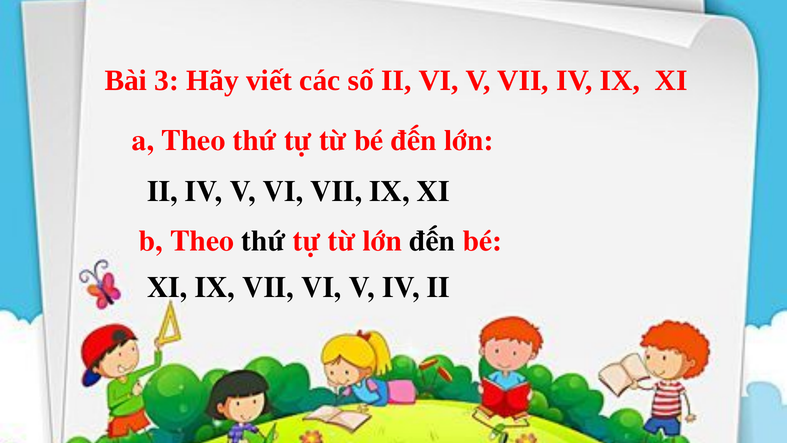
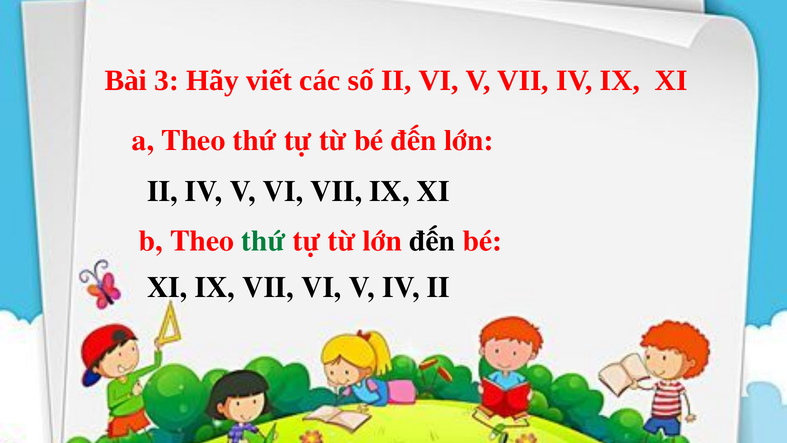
thứ colour: black -> green (263, 241)
